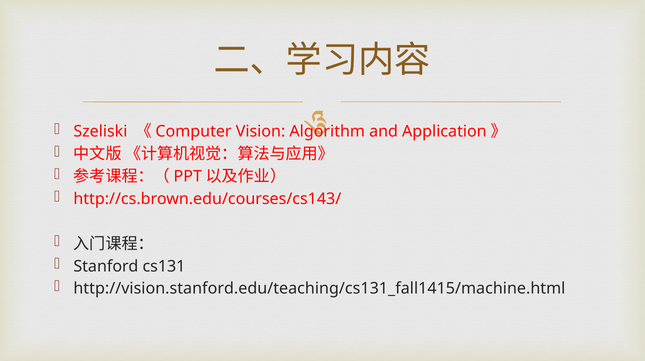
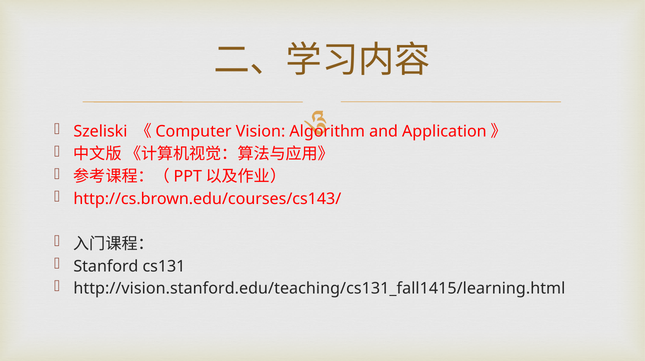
http://vision.stanford.edu/teaching/cs131_fall1415/machine.html: http://vision.stanford.edu/teaching/cs131_fall1415/machine.html -> http://vision.stanford.edu/teaching/cs131_fall1415/learning.html (319, 289)
